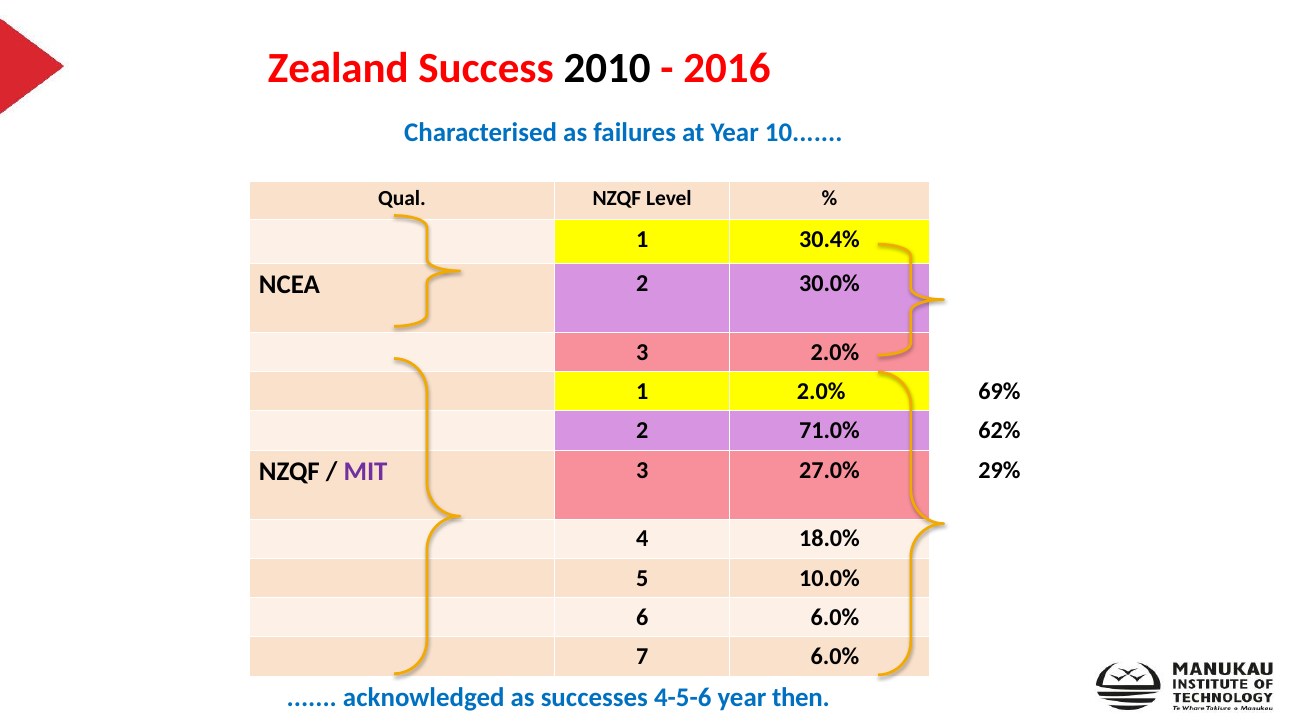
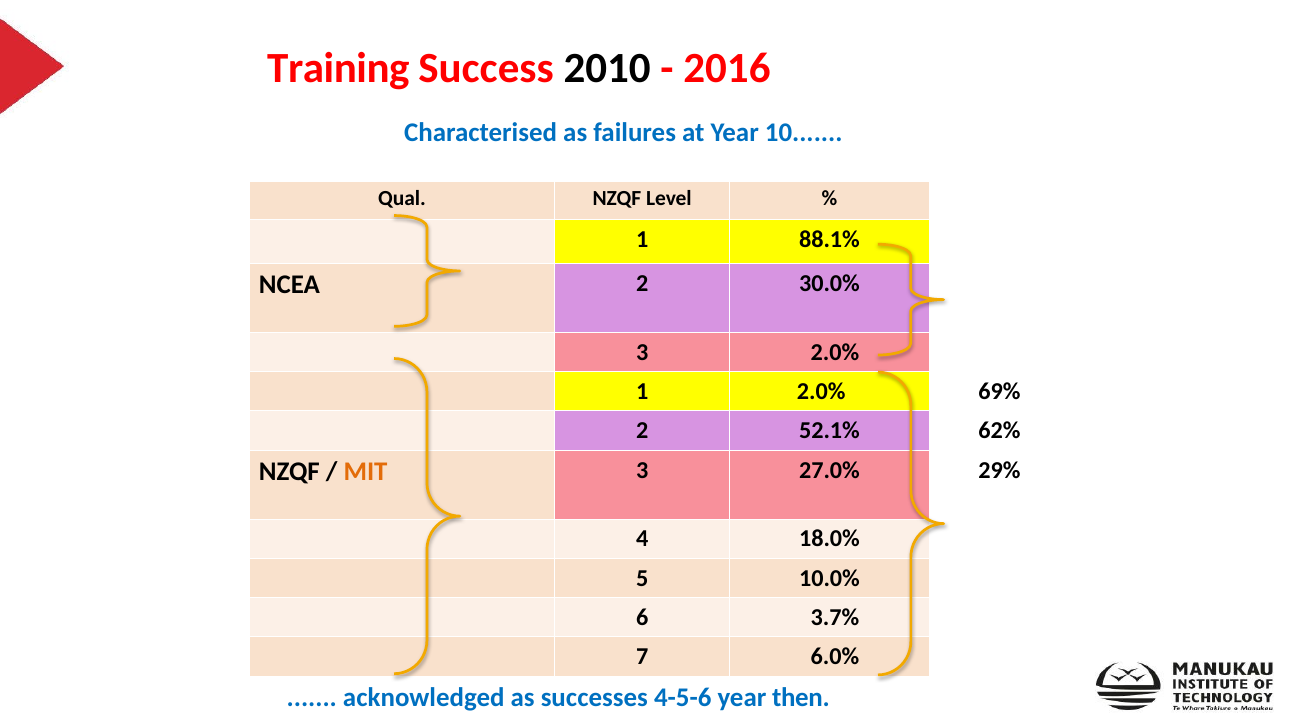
Zealand: Zealand -> Training (338, 68)
30.4%: 30.4% -> 88.1% (829, 240)
71.0%: 71.0% -> 52.1% (829, 431)
MIT colour: purple -> orange (366, 472)
6 6.0%: 6.0% -> 3.7% (835, 618)
